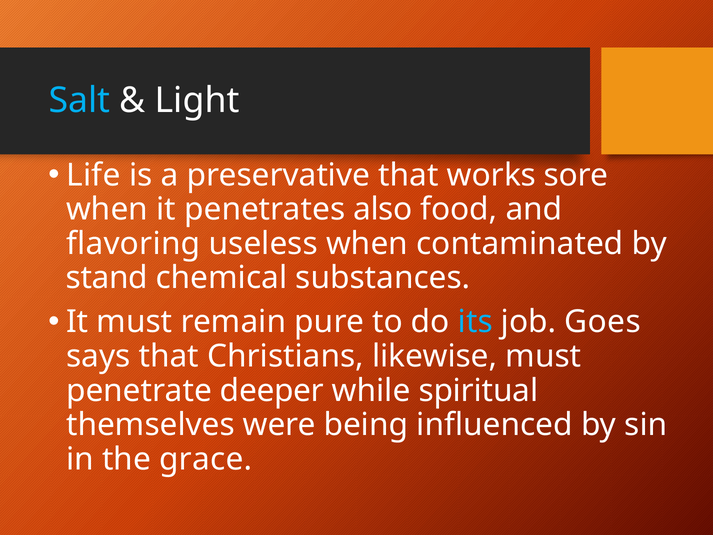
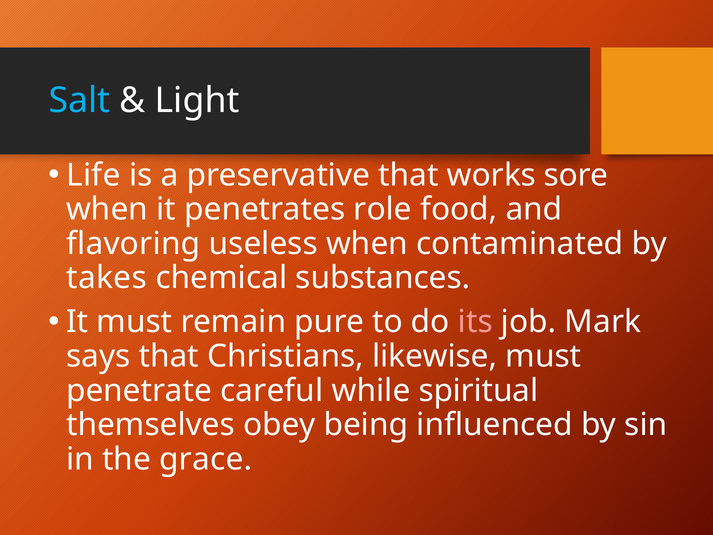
also: also -> role (383, 209)
stand: stand -> takes (107, 278)
its colour: light blue -> pink (475, 322)
Goes: Goes -> Mark (603, 322)
deeper: deeper -> careful (272, 390)
were: were -> obey (279, 425)
